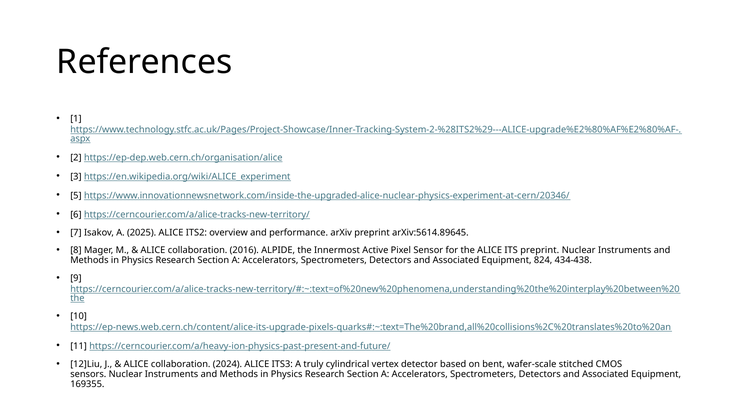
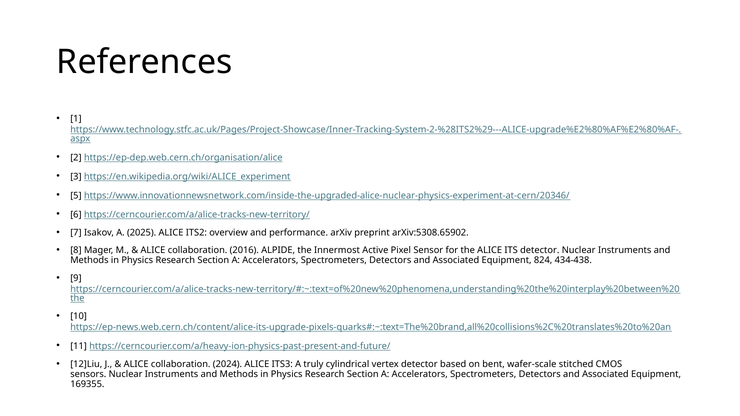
arXiv:5614.89645: arXiv:5614.89645 -> arXiv:5308.65902 (430, 233)
ITS preprint: preprint -> detector (540, 250)
